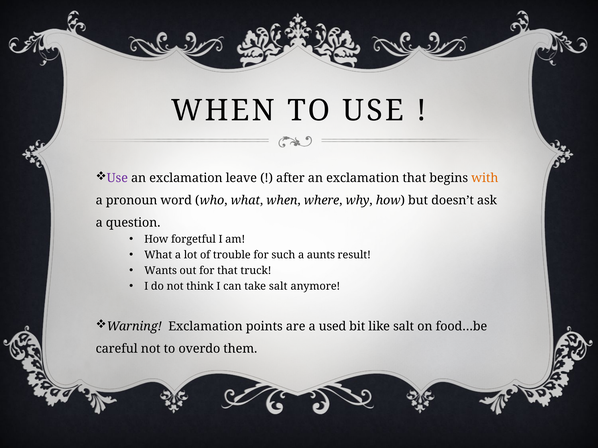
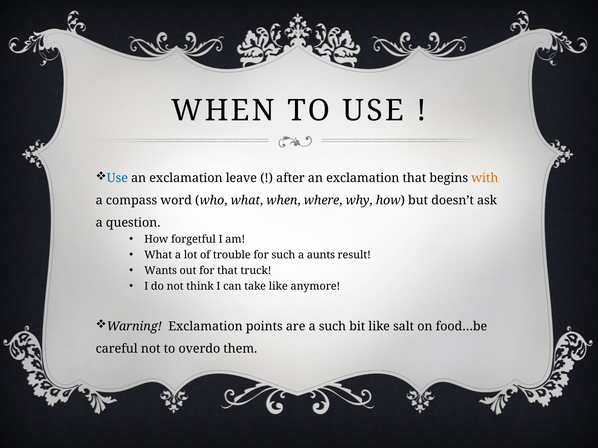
Use colour: purple -> blue (117, 178)
pronoun: pronoun -> compass (132, 201)
take salt: salt -> like (278, 286)
a used: used -> such (332, 327)
